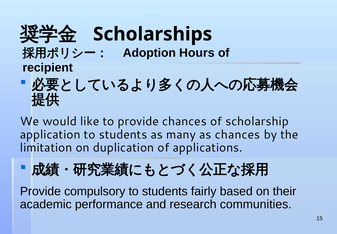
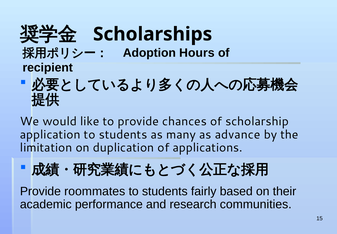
as chances: chances -> advance (238, 134)
compulsory: compulsory -> roommates (95, 191)
